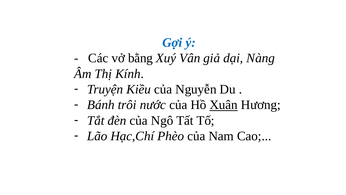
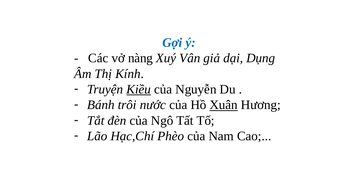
bằng: bằng -> nàng (141, 58)
Nàng: Nàng -> Dụng (261, 58)
Kiều underline: none -> present (139, 89)
